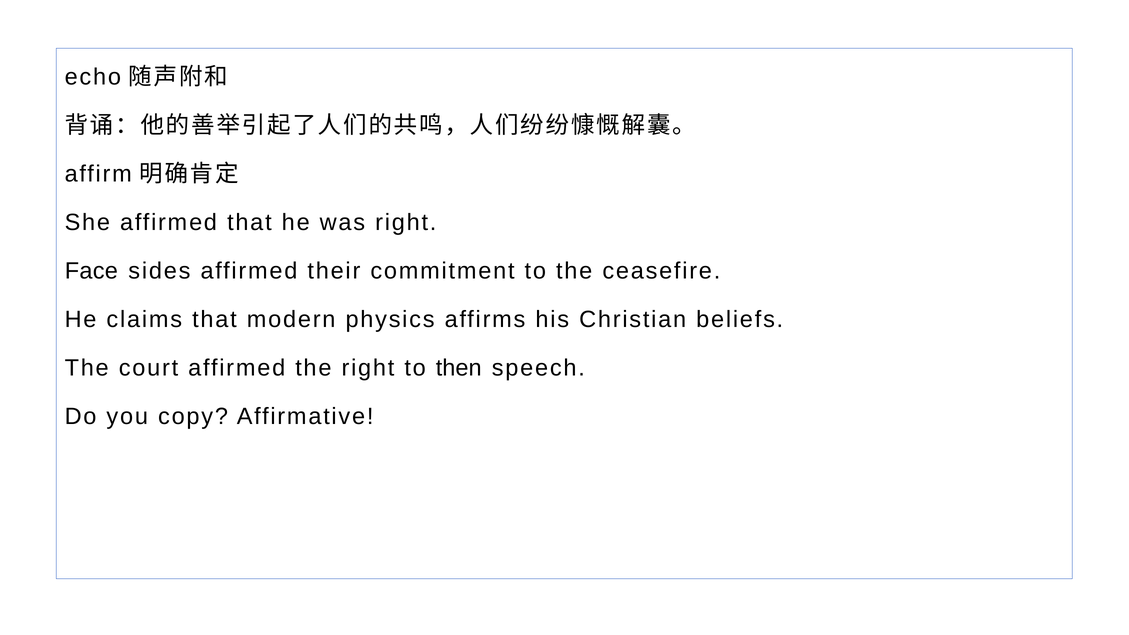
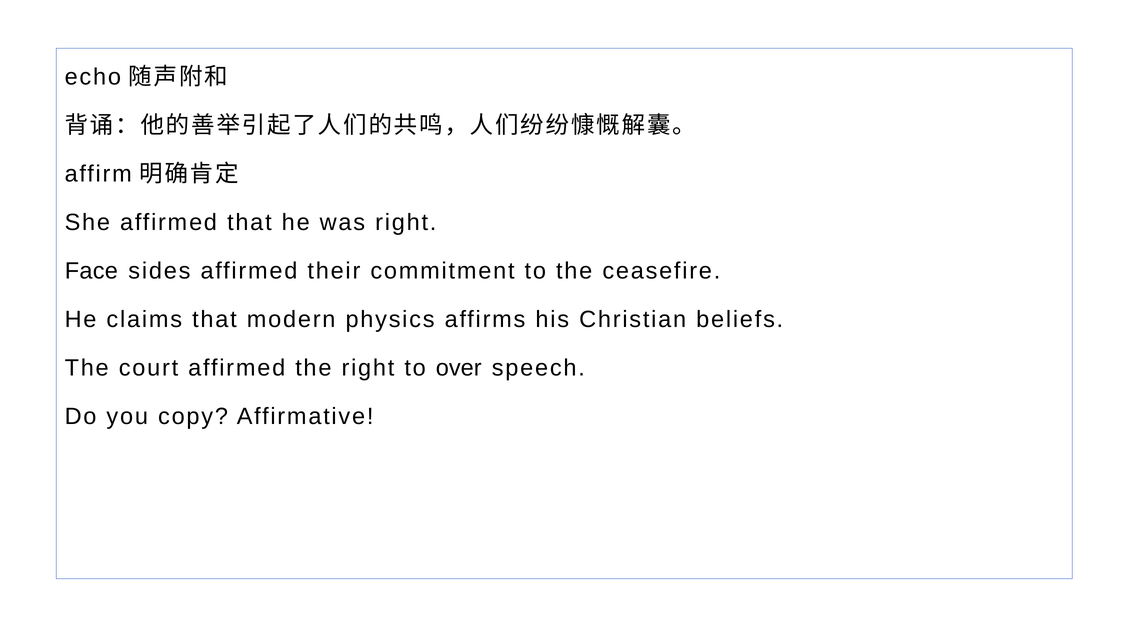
then: then -> over (459, 368)
